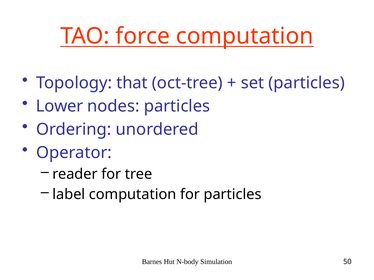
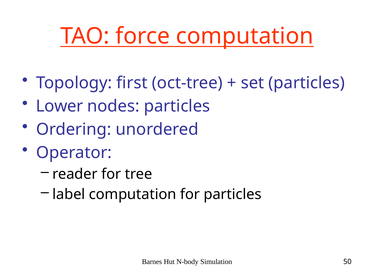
that: that -> first (132, 83)
